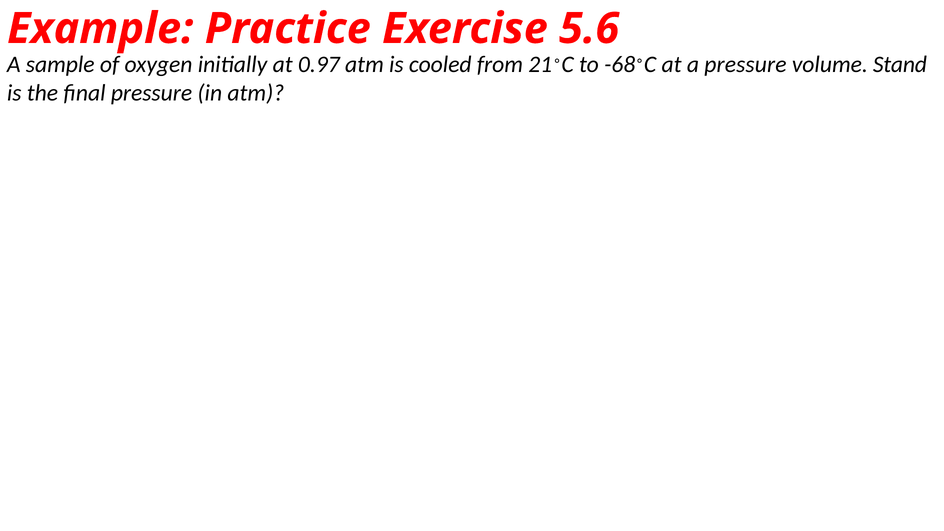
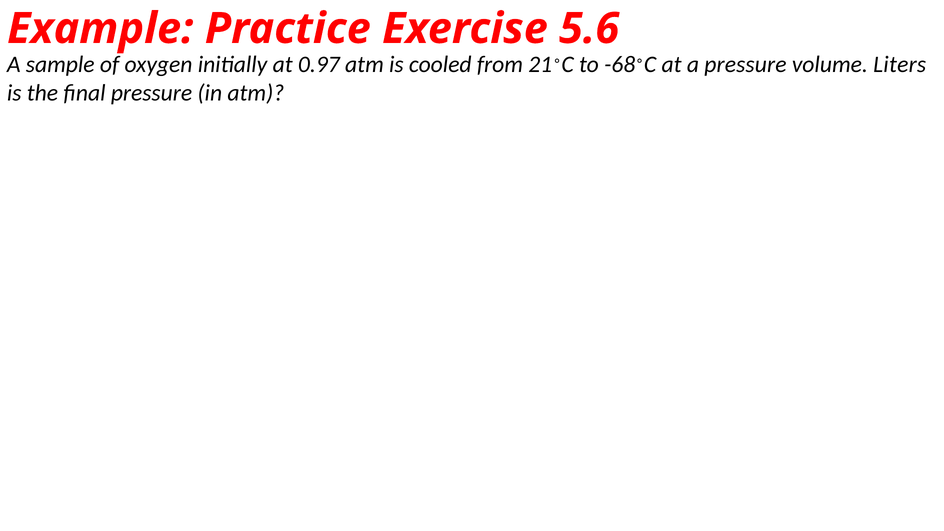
Stand: Stand -> Liters (900, 65)
